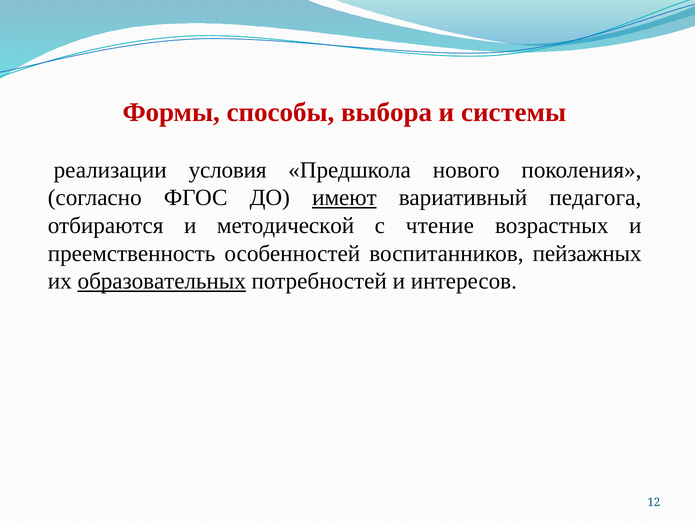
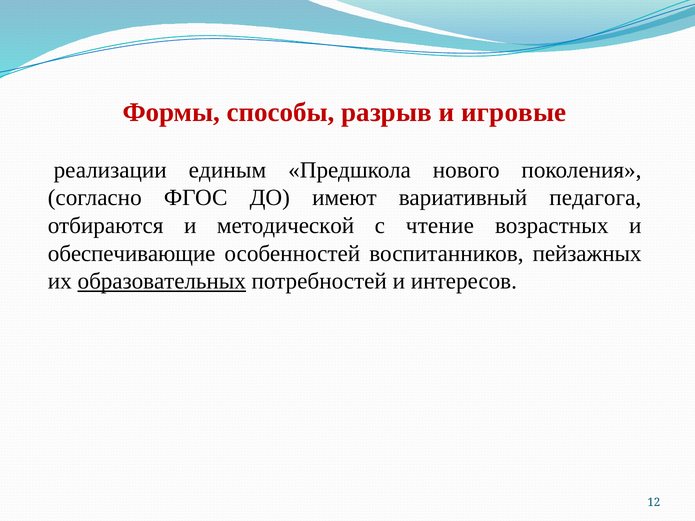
выбора: выбора -> разрыв (387, 112)
системы: системы -> игровые (514, 112)
условия: условия -> единым (227, 170)
имеют underline: present -> none (344, 198)
преемственность: преемственность -> обеспечивающие (132, 254)
